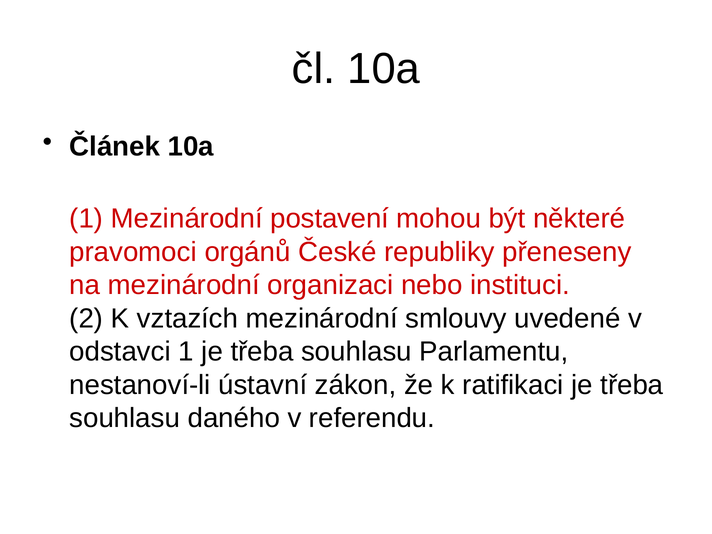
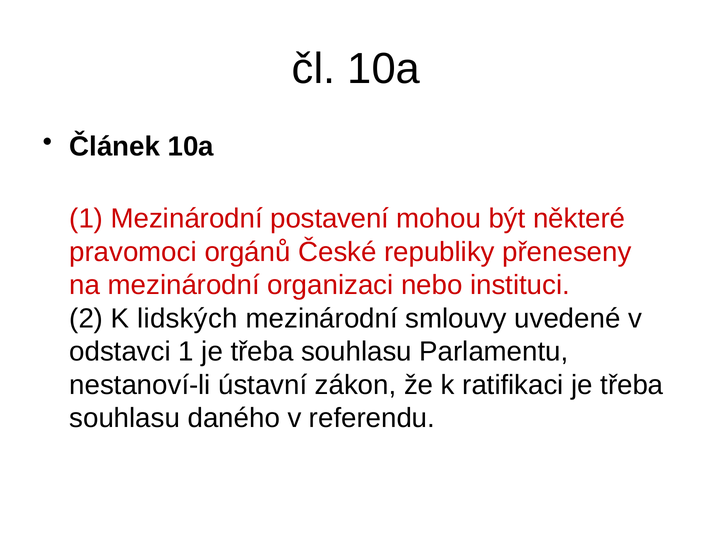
vztazích: vztazích -> lidských (187, 318)
